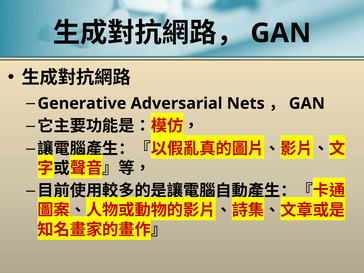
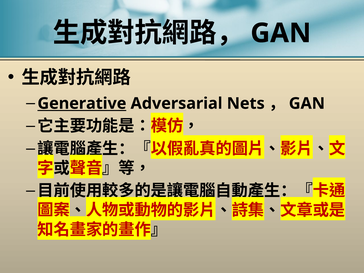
Generative underline: none -> present (82, 103)
